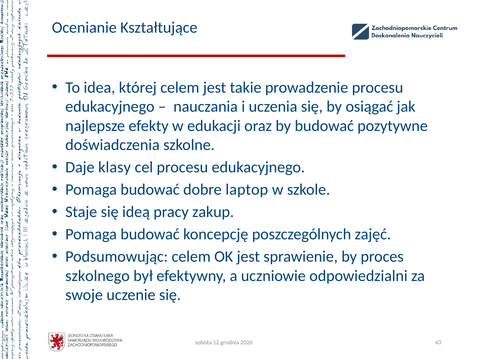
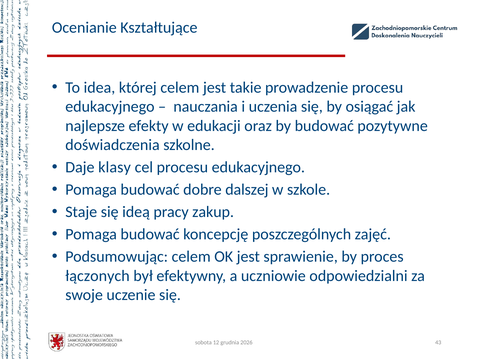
laptop: laptop -> dalszej (247, 190)
szkolnego: szkolnego -> łączonych (97, 276)
